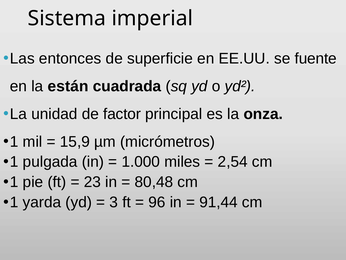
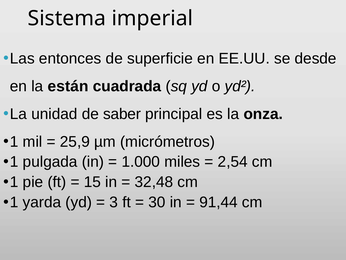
fuente: fuente -> desde (316, 58)
factor: factor -> saber (122, 114)
15,9: 15,9 -> 25,9 (75, 142)
23: 23 -> 15 (92, 182)
80,48: 80,48 -> 32,48 (154, 182)
96: 96 -> 30 (157, 202)
